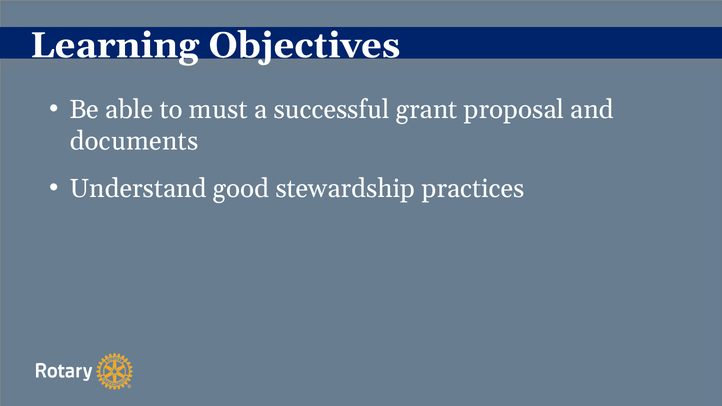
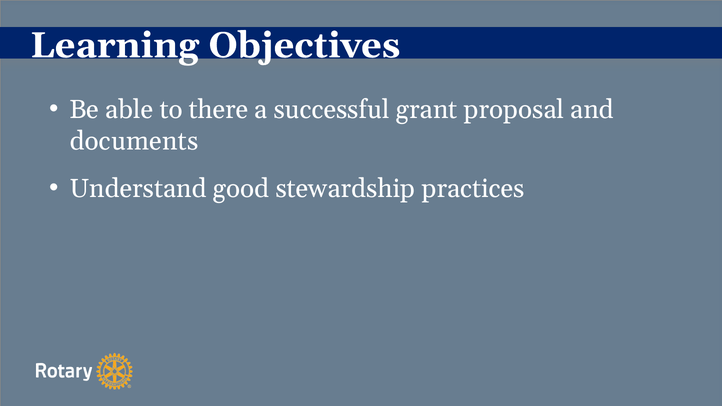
must: must -> there (218, 110)
